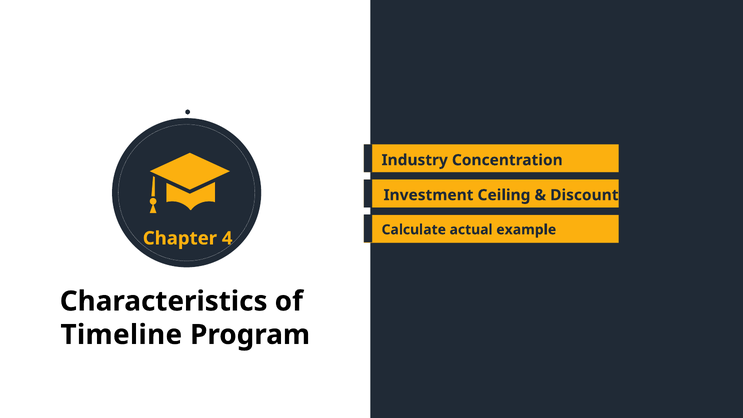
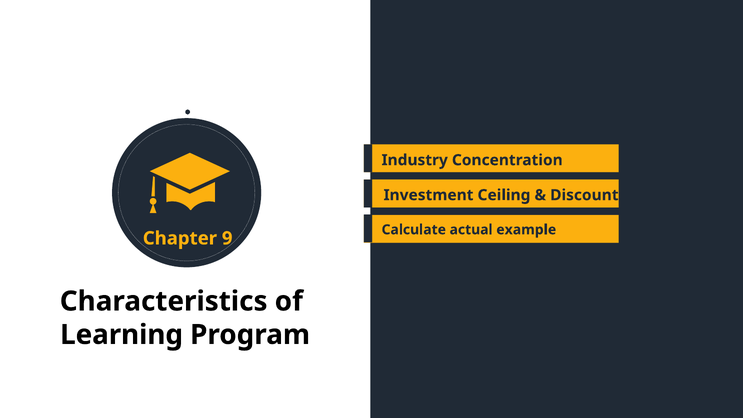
4: 4 -> 9 (227, 238)
Timeline: Timeline -> Learning (122, 335)
